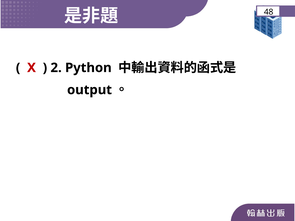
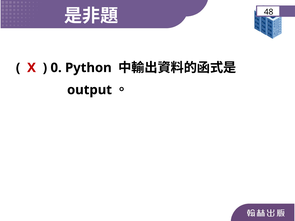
2: 2 -> 0 (56, 68)
